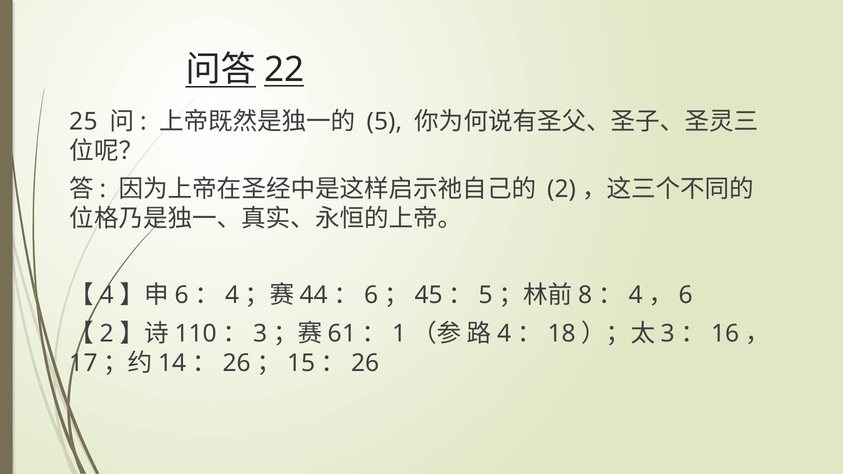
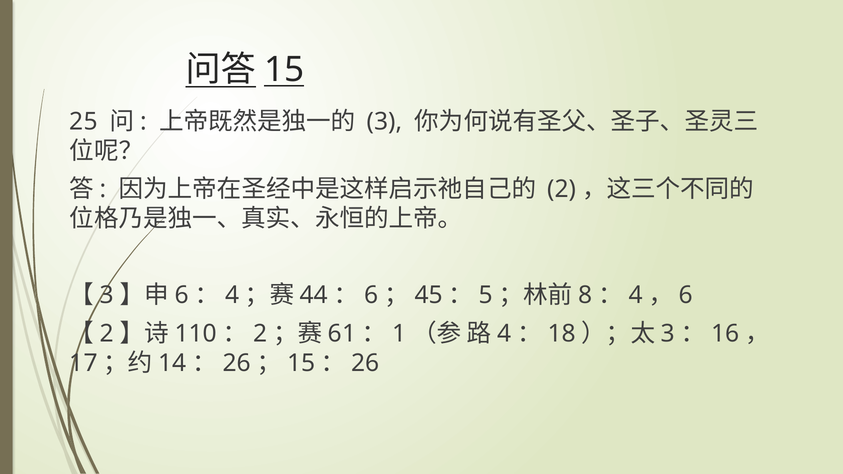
22: 22 -> 15 (284, 70)
5: 5 -> 3 (385, 122)
4: 4 -> 3 (107, 295)
3: 3 -> 2 (260, 334)
